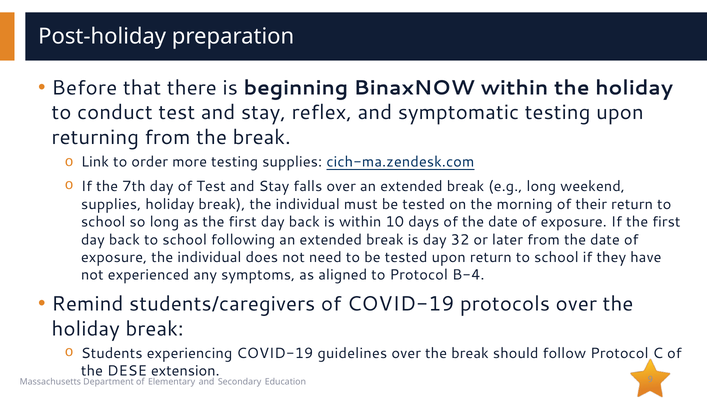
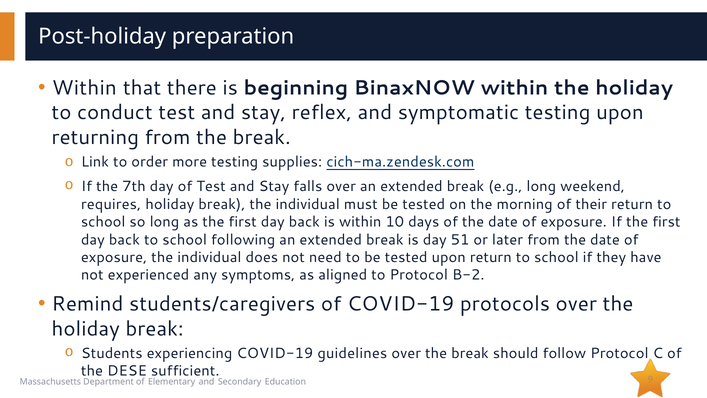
Before: Before -> Within (84, 88)
supplies: supplies -> requires (111, 204)
32: 32 -> 51 (460, 239)
B-4: B-4 -> B-2 (468, 275)
extension: extension -> sufficient (185, 371)
